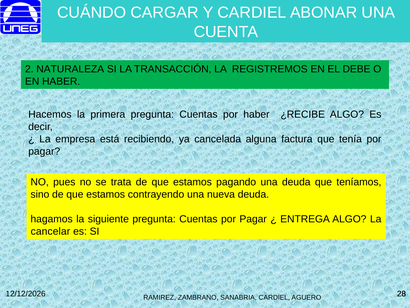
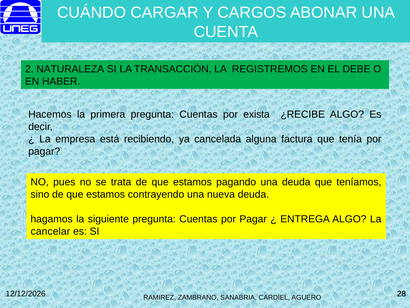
Y CARDIEL: CARDIEL -> CARGOS (252, 13)
por haber: haber -> exista (257, 114)
